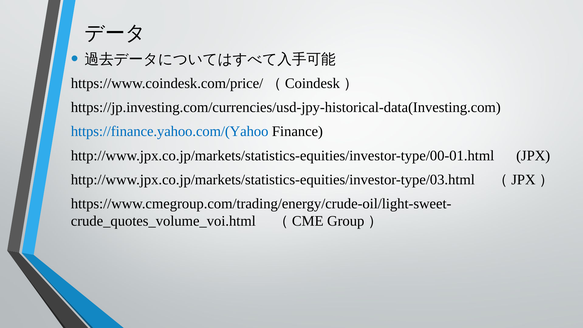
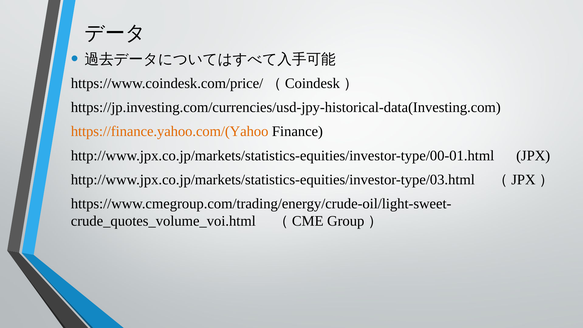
https://finance.yahoo.com/(Yahoo colour: blue -> orange (170, 131)
